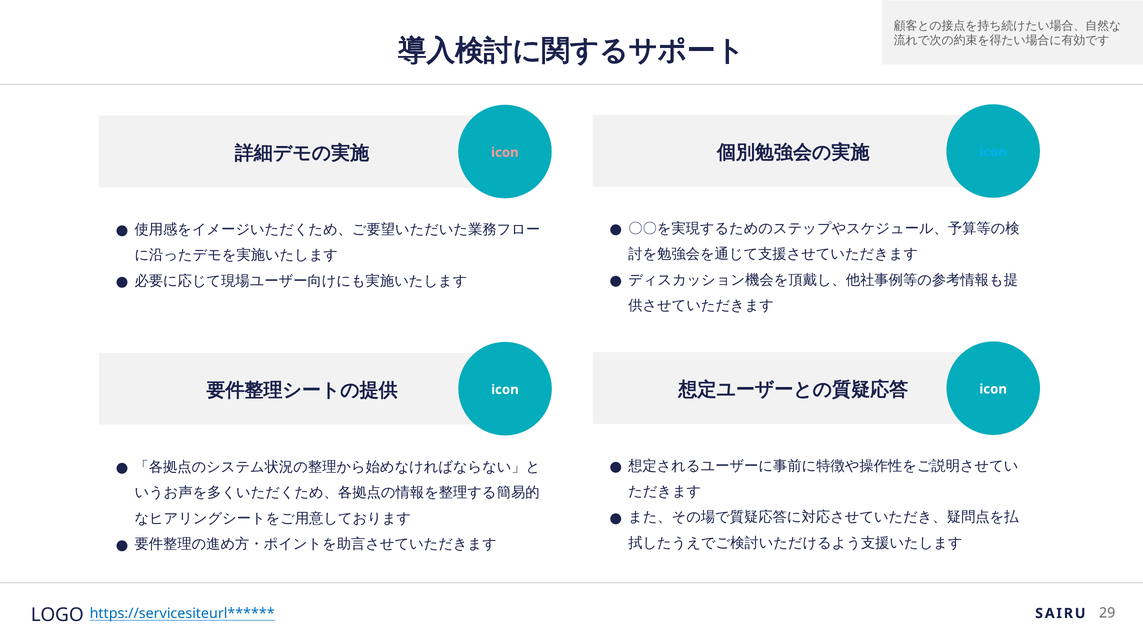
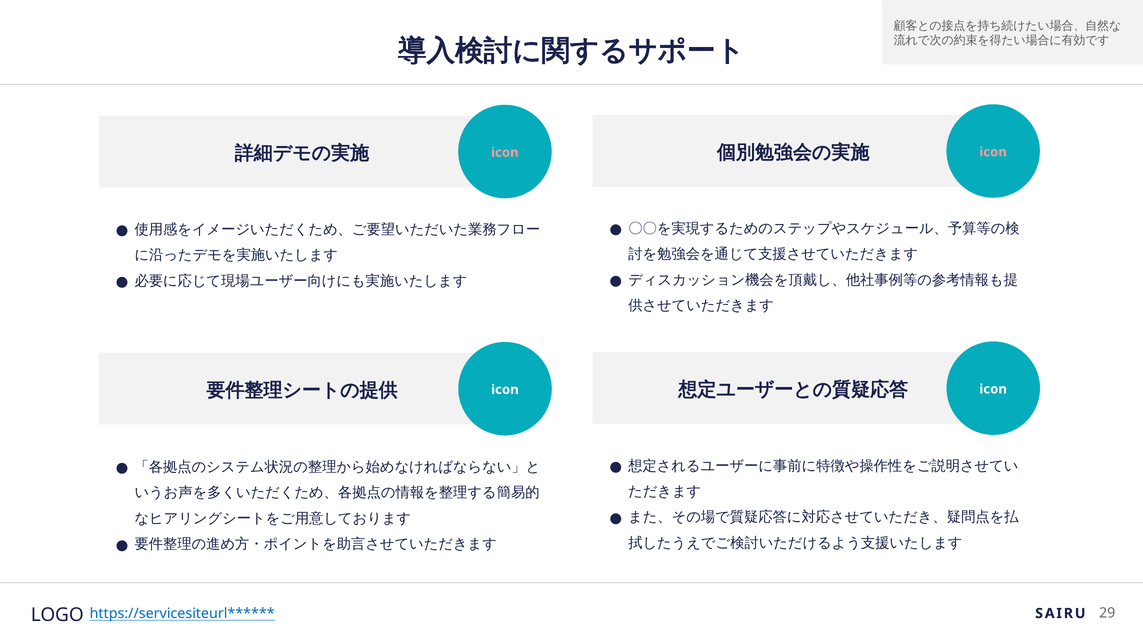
icon colour: light blue -> pink (993, 152)
